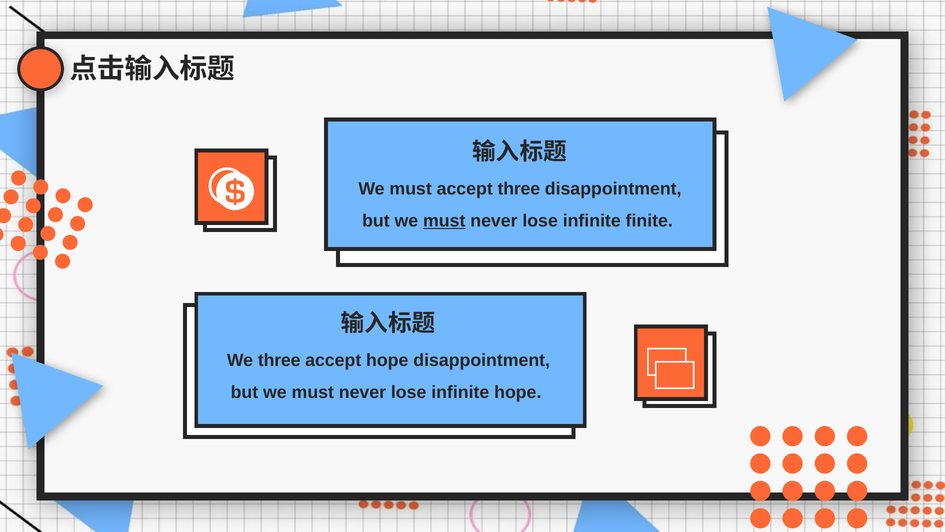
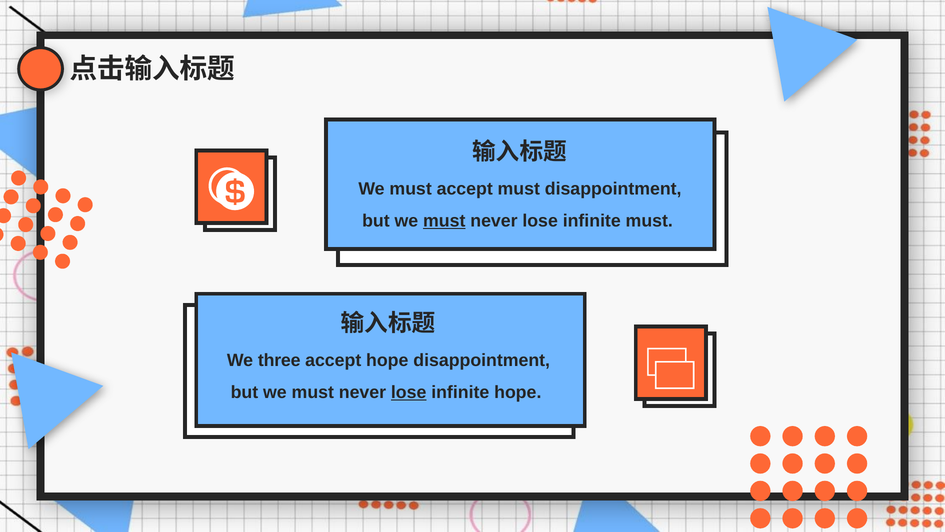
accept three: three -> must (519, 189)
infinite finite: finite -> must (649, 221)
lose underline: none -> present (409, 392)
